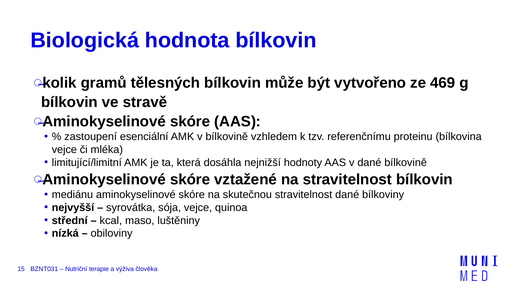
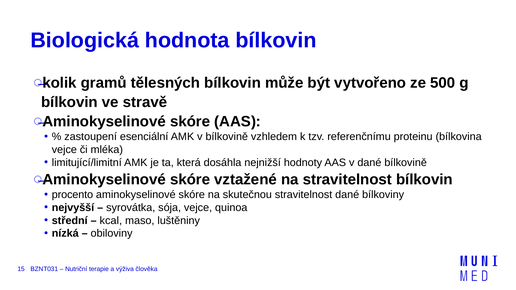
469: 469 -> 500 (443, 83)
mediánu: mediánu -> procento (72, 195)
